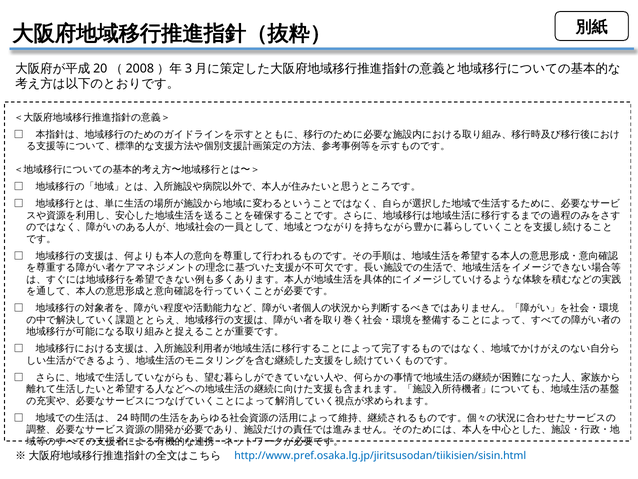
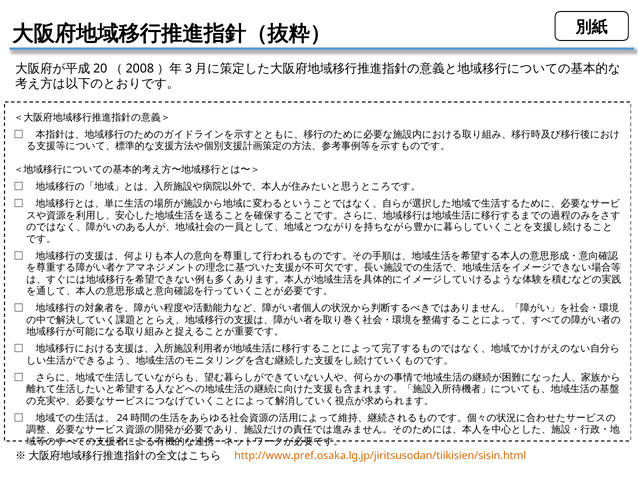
http://www.pref.osaka.lg.jp/jiritsusodan/tiikisien/sisin.html colour: blue -> orange (380, 455)
